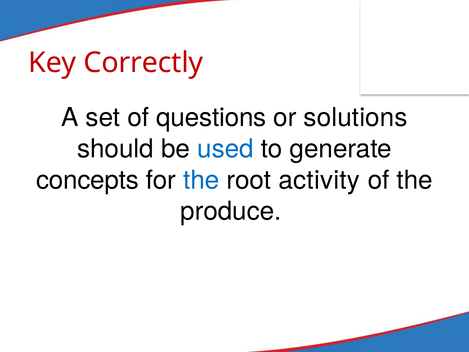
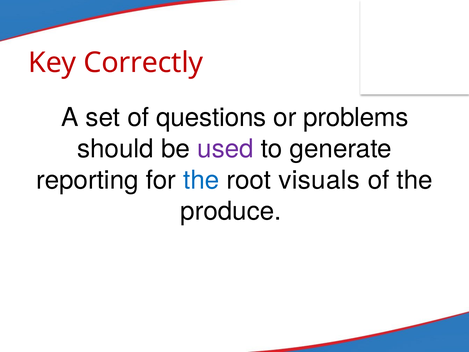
solutions: solutions -> problems (356, 117)
used colour: blue -> purple (225, 149)
concepts: concepts -> reporting (87, 180)
activity: activity -> visuals (319, 180)
